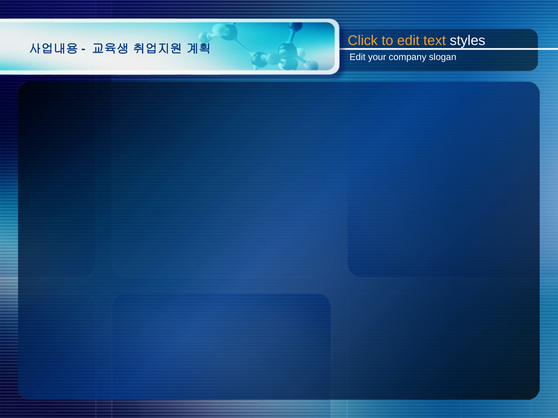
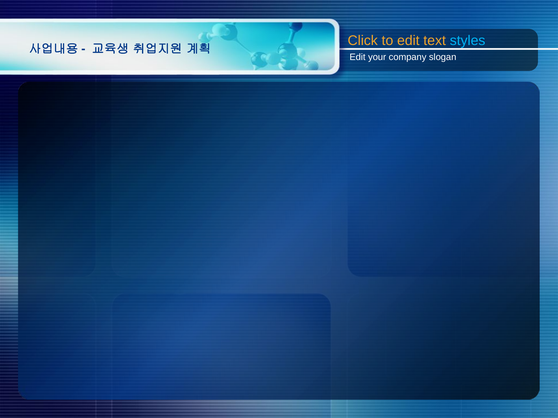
styles colour: white -> light blue (468, 41)
